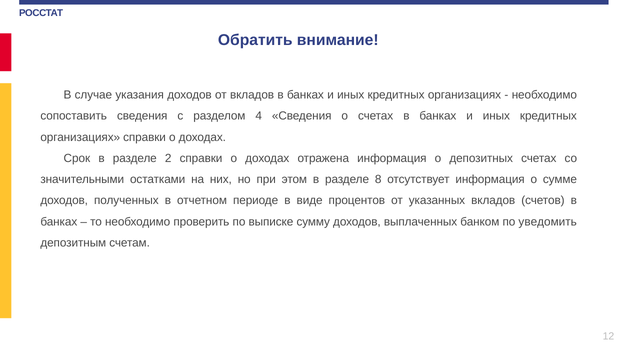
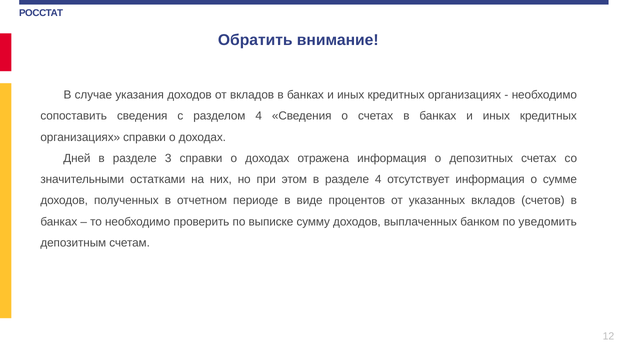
Срок: Срок -> Дней (77, 158)
2: 2 -> 3 (168, 158)
разделе 8: 8 -> 4 (378, 179)
